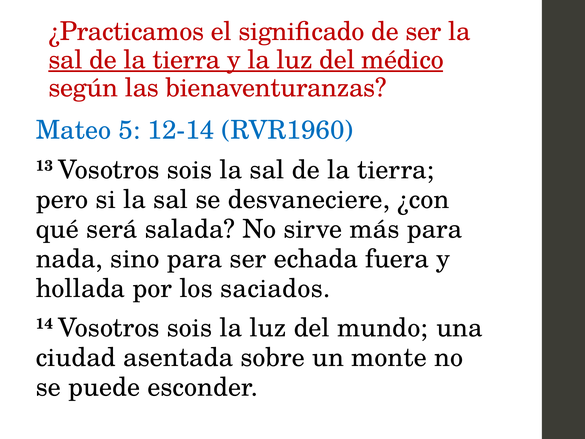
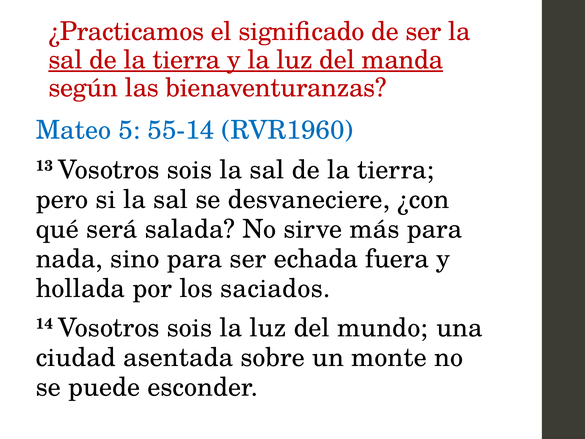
médico: médico -> manda (402, 60)
12-14: 12-14 -> 55-14 (181, 130)
